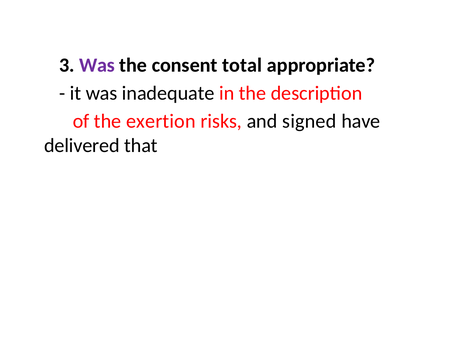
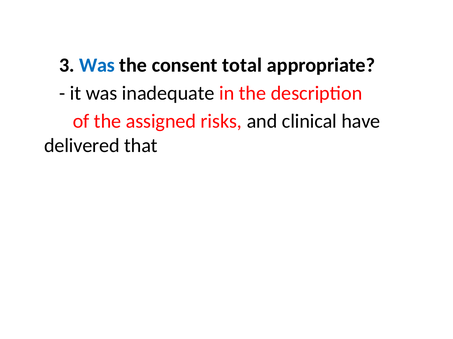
Was colour: purple -> blue (97, 65)
exertion: exertion -> assigned (161, 122)
signed: signed -> clinical (309, 122)
